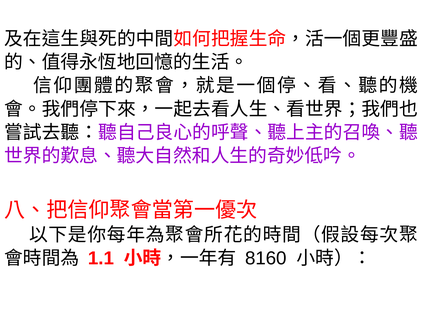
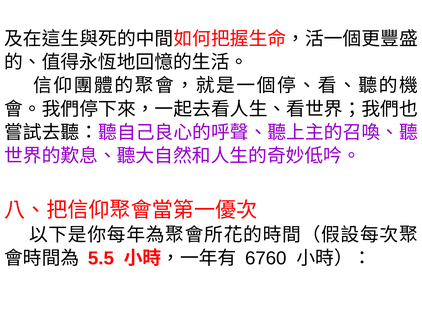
1.1: 1.1 -> 5.5 (101, 259)
8160: 8160 -> 6760 (266, 259)
